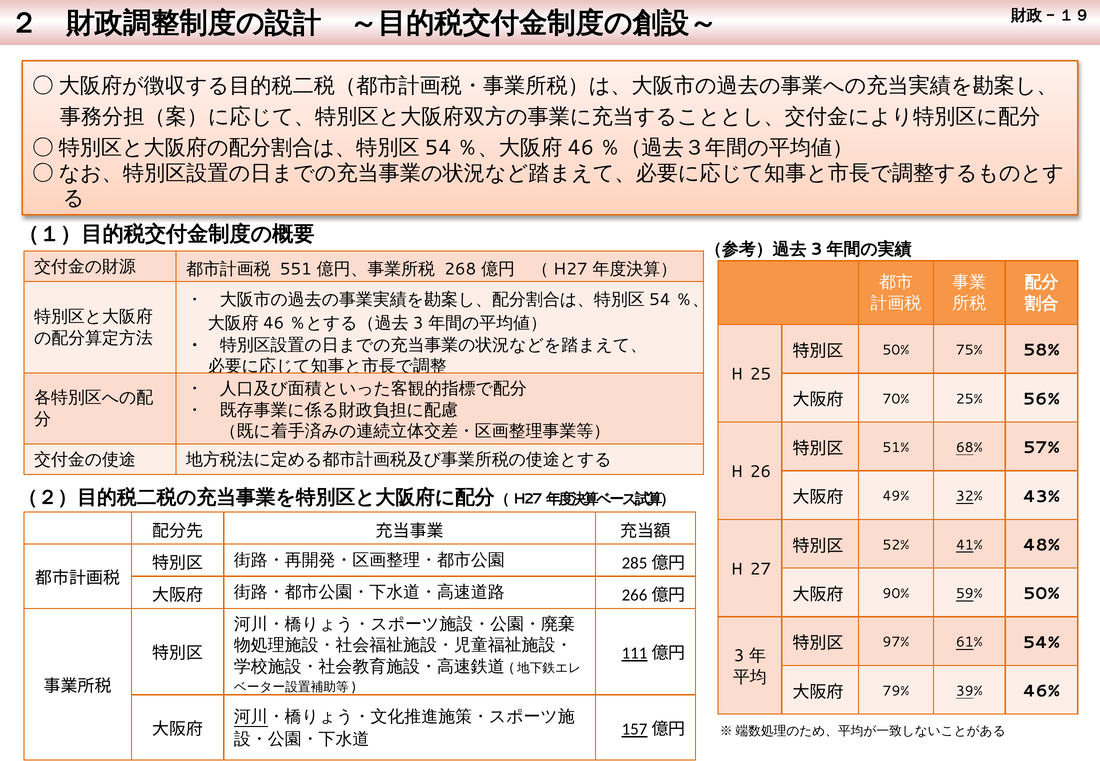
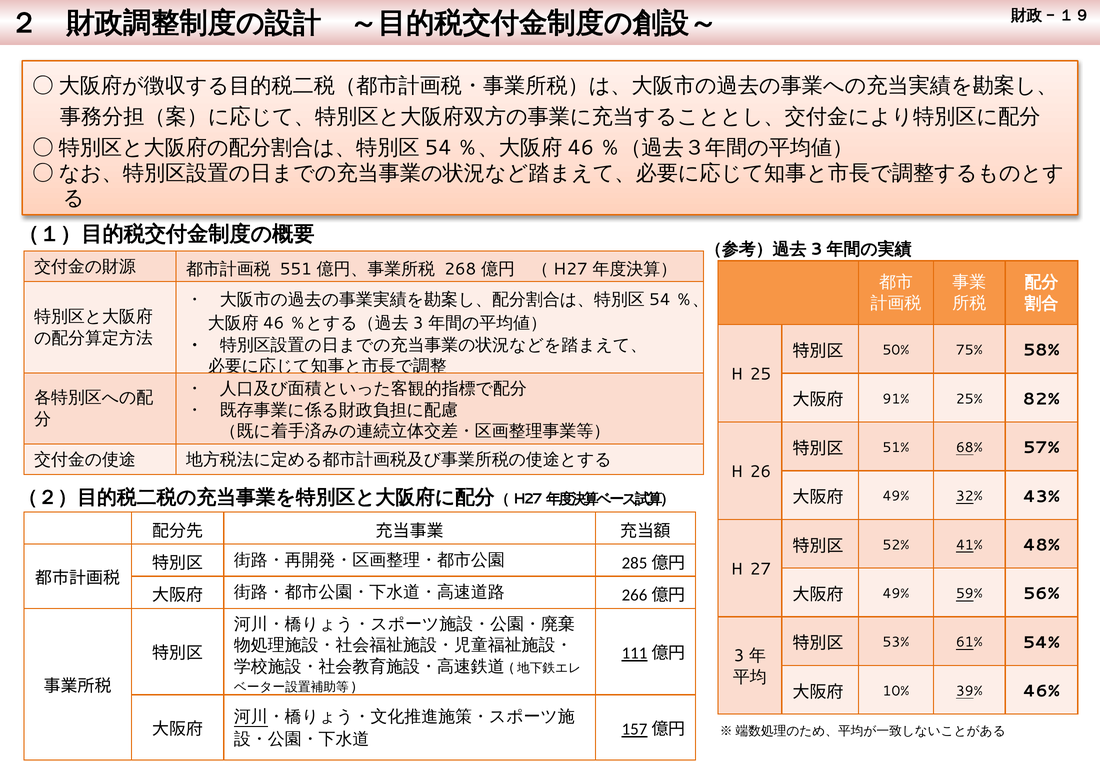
70%: 70% -> 91% (896, 399)
56%: 56% -> 82% (1041, 399)
90%: 90% -> 49% (896, 594)
59% 50%: 50% -> 56% (1041, 594)
97%: 97% -> 53% (896, 643)
79%: 79% -> 10% (896, 692)
